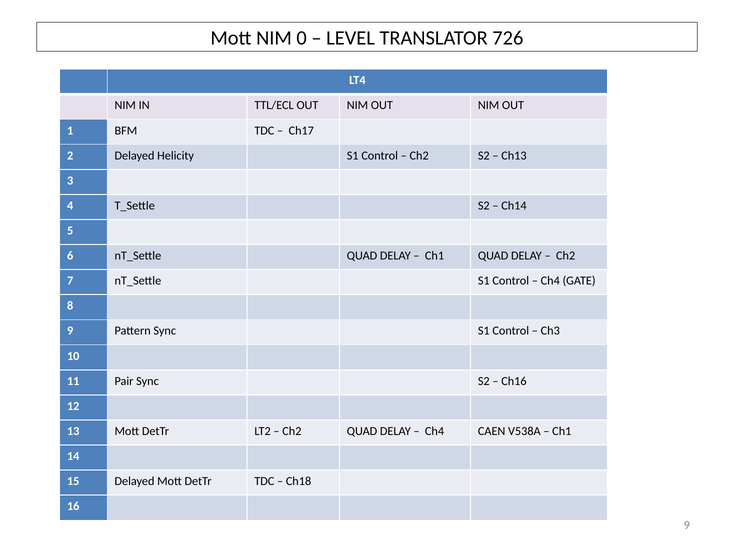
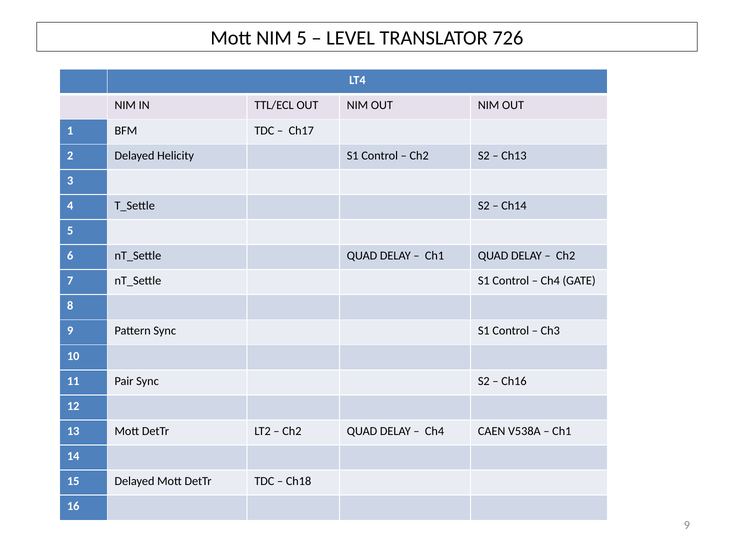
NIM 0: 0 -> 5 (302, 38)
